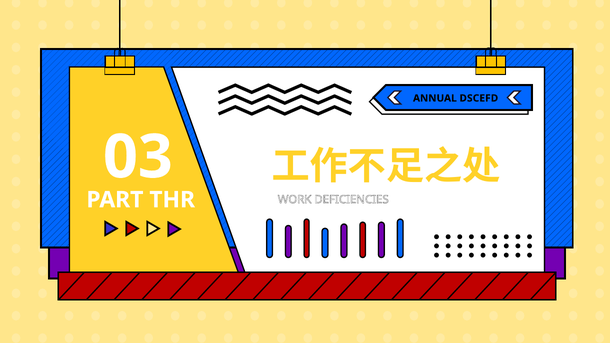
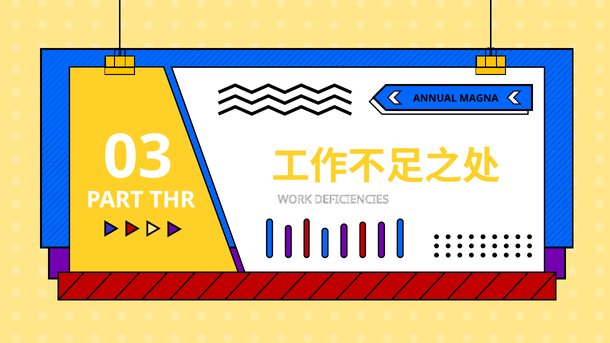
DSCEFD: DSCEFD -> MAGNA (479, 98)
